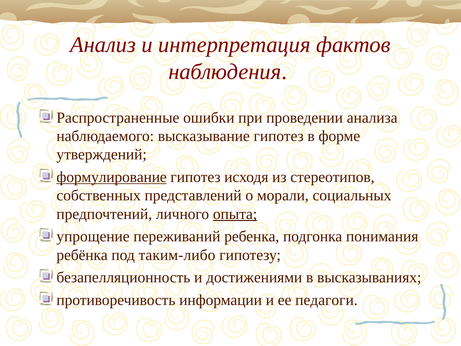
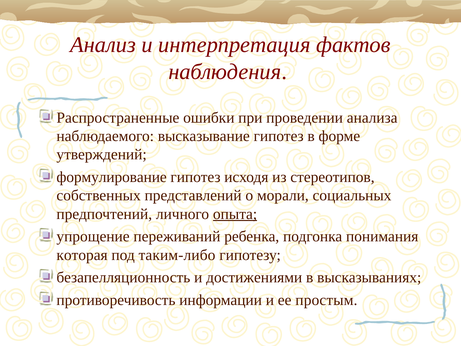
формулирование underline: present -> none (112, 177)
ребёнка: ребёнка -> которая (82, 255)
педагоги: педагоги -> простым (326, 300)
